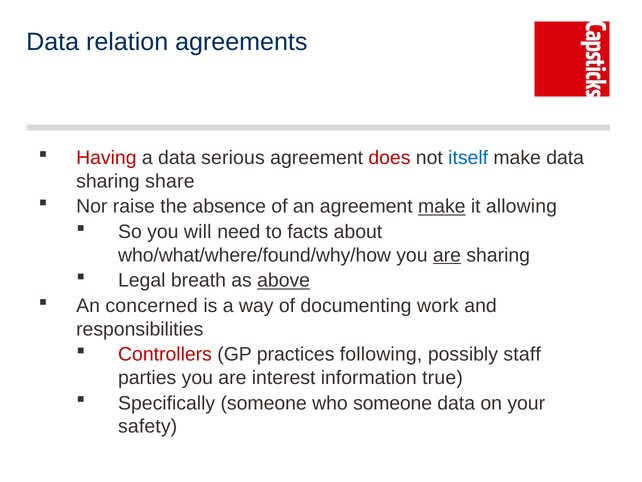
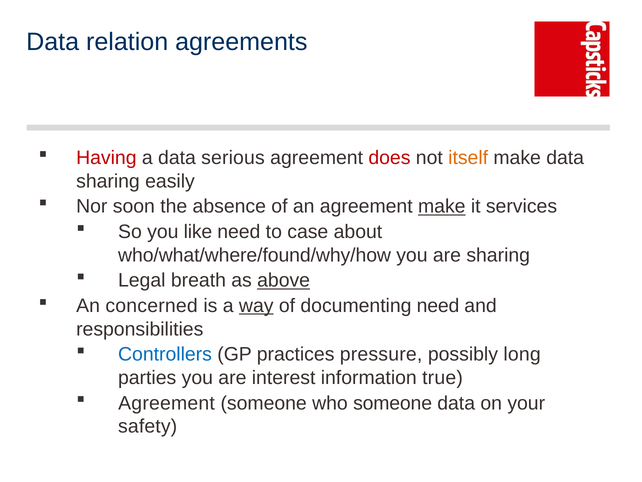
itself colour: blue -> orange (468, 158)
share: share -> easily (170, 181)
raise: raise -> soon (134, 206)
allowing: allowing -> services (522, 206)
will: will -> like (198, 232)
facts: facts -> case (308, 232)
are underline: present -> none (447, 255)
way underline: none -> present (256, 305)
documenting work: work -> need (438, 305)
Controllers colour: red -> blue (165, 354)
following: following -> pressure (381, 354)
staff: staff -> long (522, 354)
Specifically: Specifically -> Agreement (167, 403)
